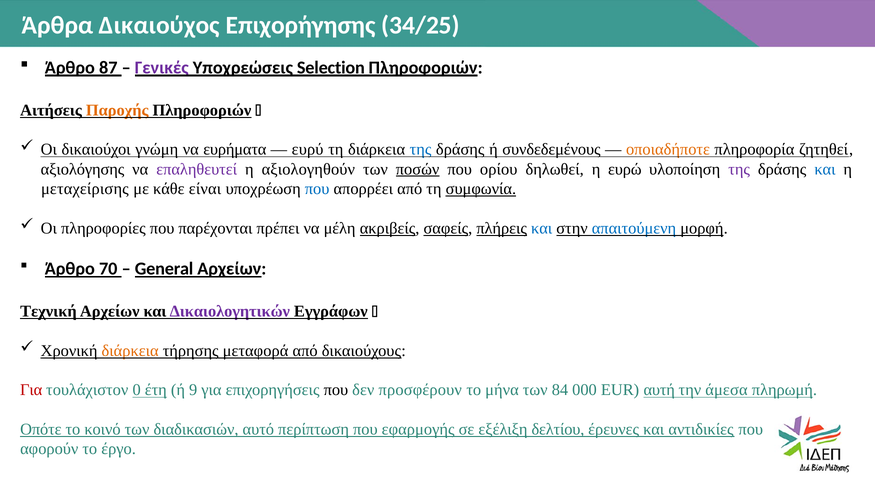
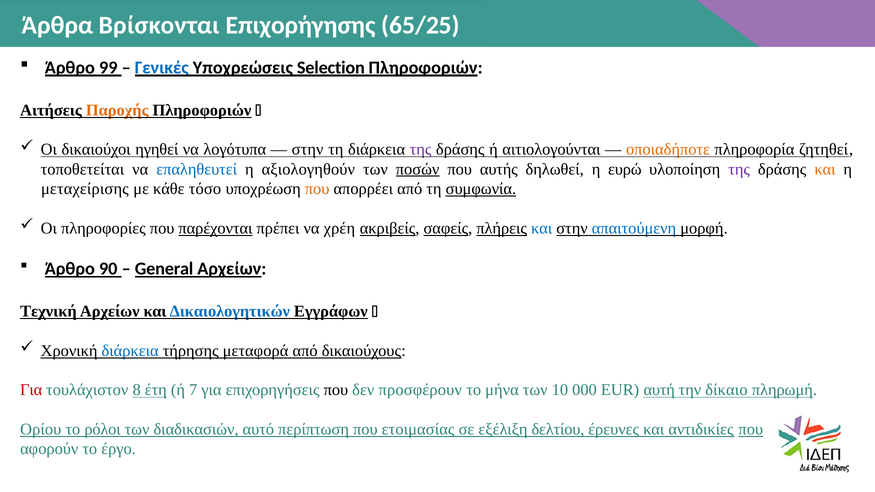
Δικαιούχος: Δικαιούχος -> Βρίσκονται (159, 25)
34/25: 34/25 -> 65/25 (421, 25)
87: 87 -> 99 (108, 68)
Γενικές colour: purple -> blue (162, 68)
γνώμη: γνώμη -> ηγηθεί (157, 150)
ευρήματα: ευρήματα -> λογότυπα (235, 150)
ευρύ: ευρύ -> στην (308, 150)
της colour: blue -> purple (421, 150)
συνδεδεμένους: συνδεδεμένους -> αιτιολογούνται (551, 150)
αξιολόγησης: αξιολόγησης -> τοποθετείται (82, 169)
επαληθευτεί colour: purple -> blue (197, 169)
ορίου: ορίου -> αυτής (499, 169)
και colour: blue -> orange (825, 169)
είναι: είναι -> τόσο (205, 189)
που colour: blue -> orange (317, 189)
παρέχονται underline: none -> present (215, 228)
μέλη: μέλη -> χρέη (339, 228)
70: 70 -> 90 (108, 269)
Δικαιολογητικών colour: purple -> blue (230, 311)
διάρκεια colour: orange -> blue (130, 351)
0: 0 -> 8 (137, 390)
9: 9 -> 7 (193, 390)
84: 84 -> 10 (560, 390)
άμεσα: άμεσα -> δίκαιο (726, 390)
Οπότε: Οπότε -> Ορίου (41, 430)
κοινό: κοινό -> ρόλοι (103, 430)
εφαρμογής: εφαρμογής -> ετοιμασίας (418, 430)
που underline: none -> present (751, 430)
